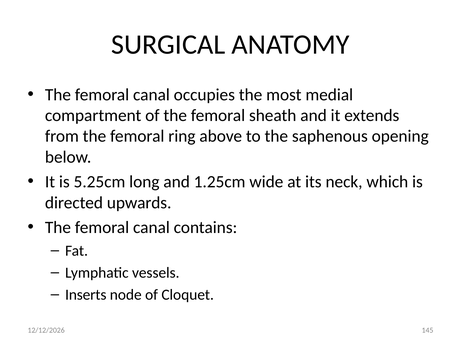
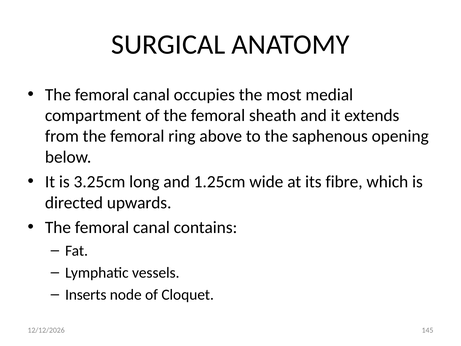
5.25cm: 5.25cm -> 3.25cm (99, 182)
neck: neck -> fibre (344, 182)
